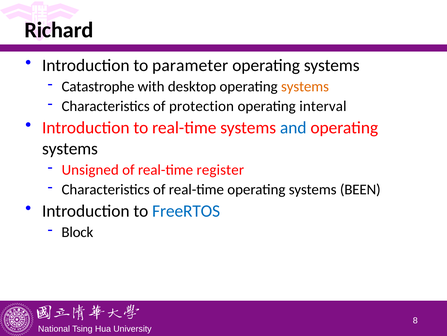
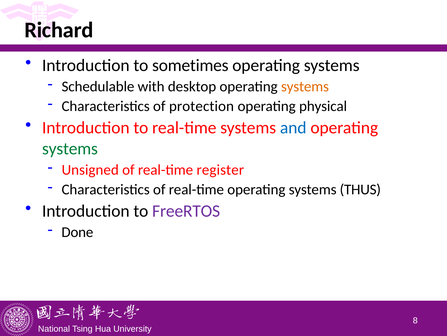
parameter: parameter -> sometimes (190, 65)
Catastrophe: Catastrophe -> Schedulable (98, 86)
interval: interval -> physical (323, 106)
systems colour: black -> green (70, 148)
BEEN: BEEN -> THUS (360, 189)
FreeRTOS colour: blue -> purple (186, 211)
Block: Block -> Done (77, 232)
